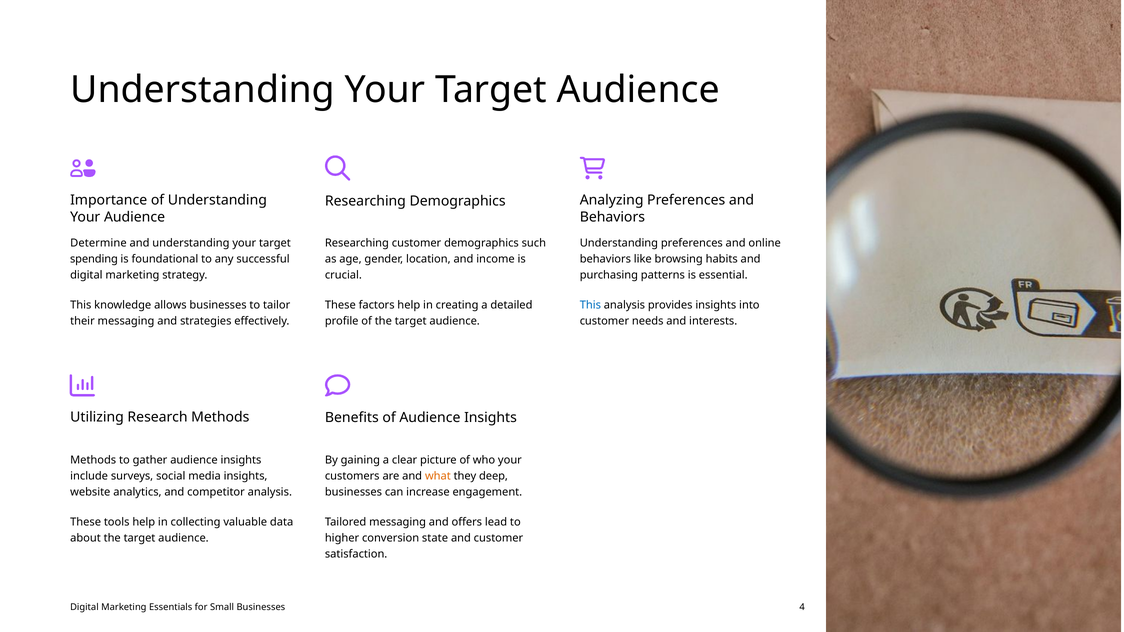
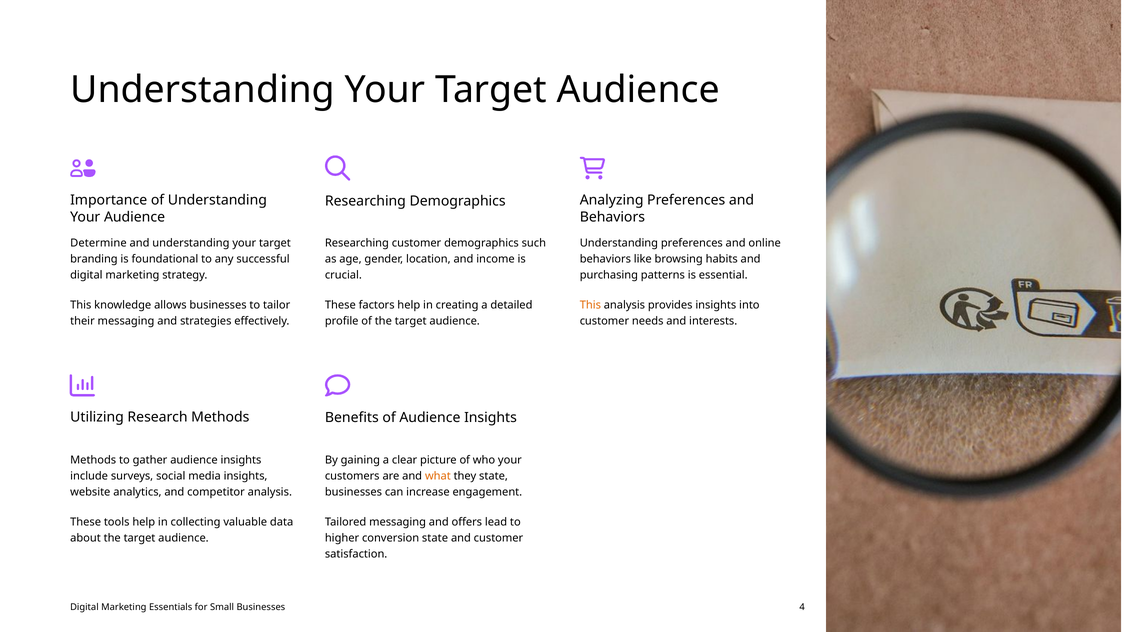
spending: spending -> branding (94, 259)
This colour: blue -> orange (590, 305)
they deep: deep -> state (493, 476)
